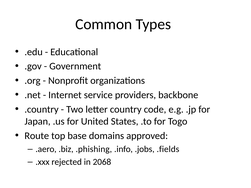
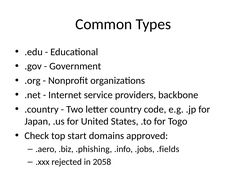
Route: Route -> Check (37, 136)
base: base -> start (77, 136)
2068: 2068 -> 2058 (102, 162)
